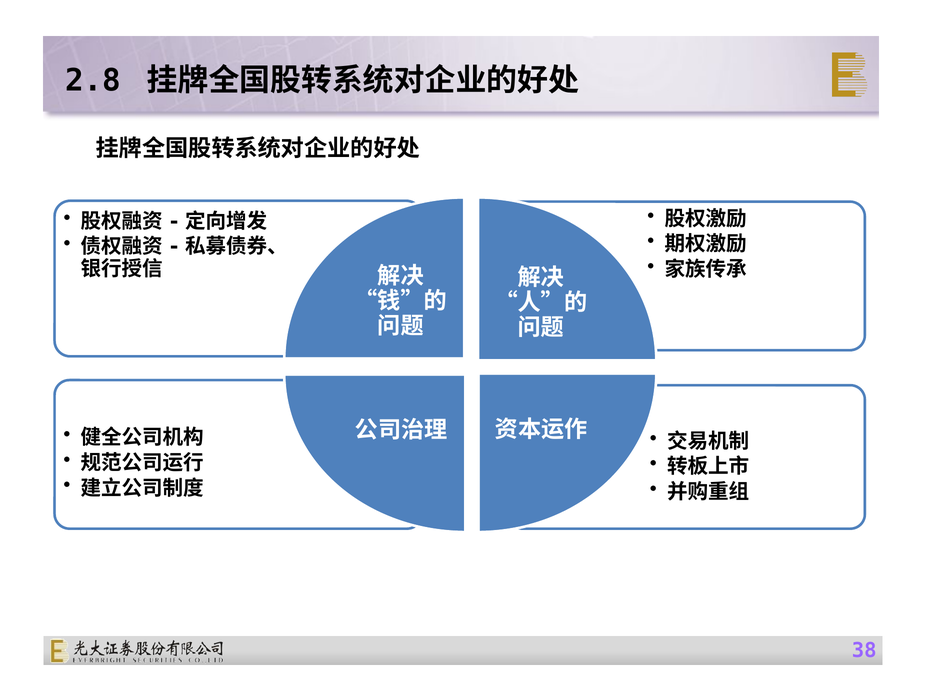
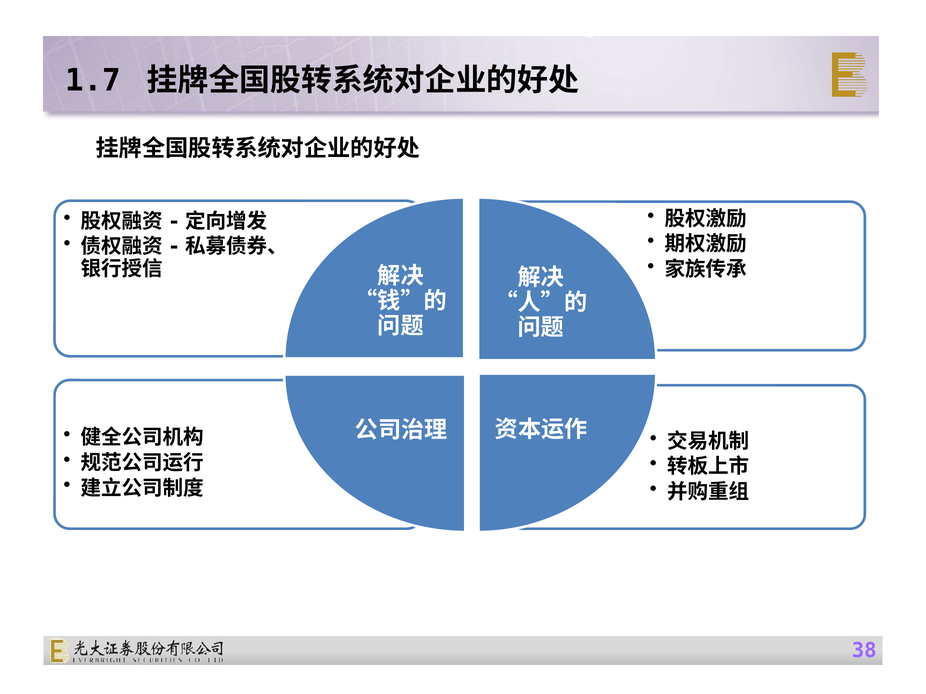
2.8: 2.8 -> 1.7 (93, 81)
